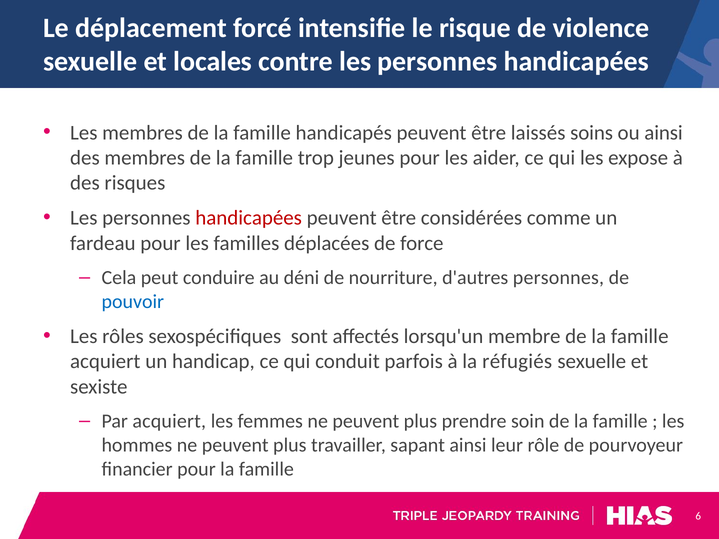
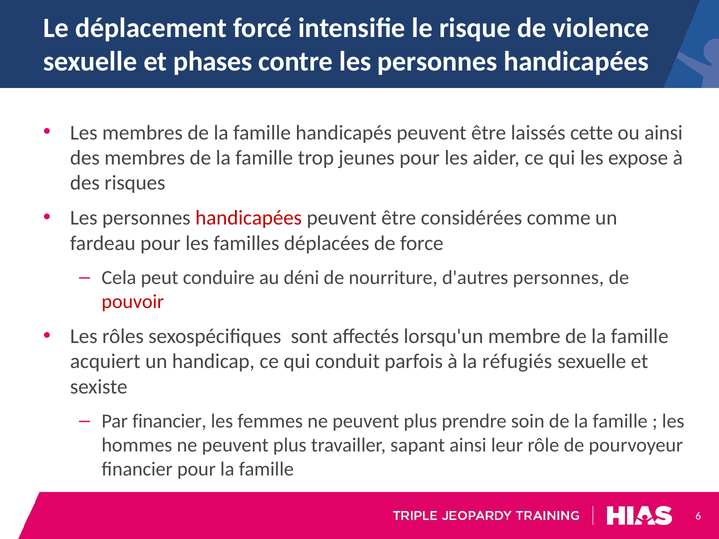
locales: locales -> phases (213, 62)
soins: soins -> cette (592, 133)
pouvoir colour: blue -> red (133, 302)
Par acquiert: acquiert -> financier (169, 421)
